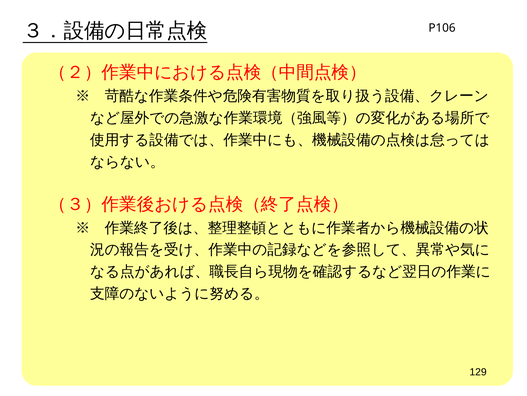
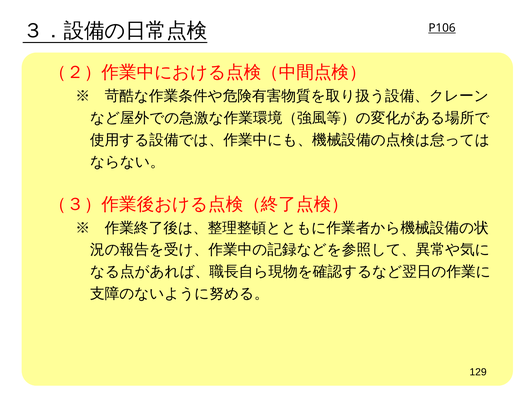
P106 underline: none -> present (442, 28)
